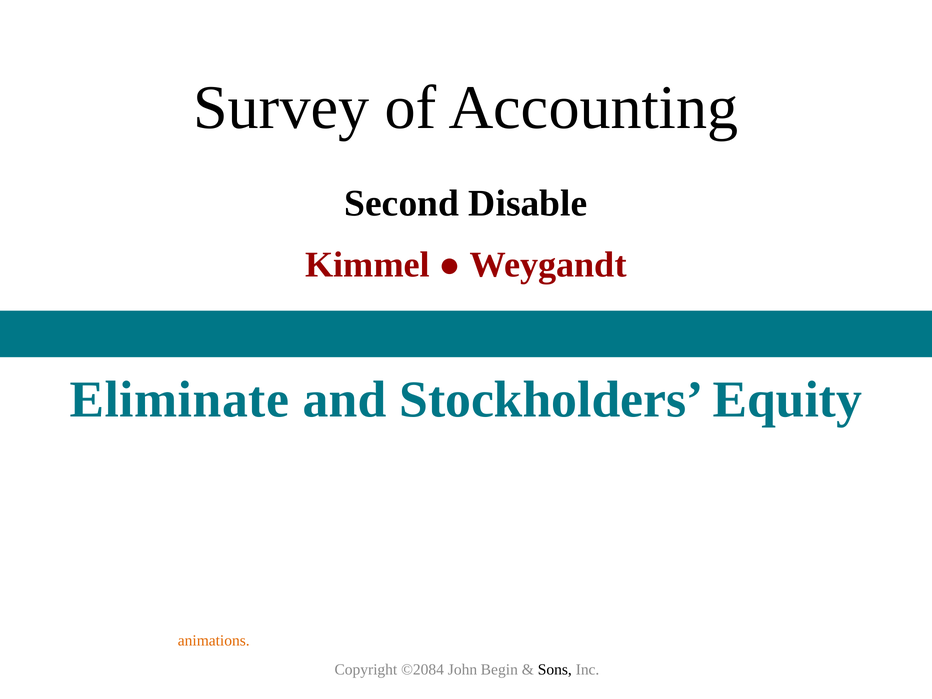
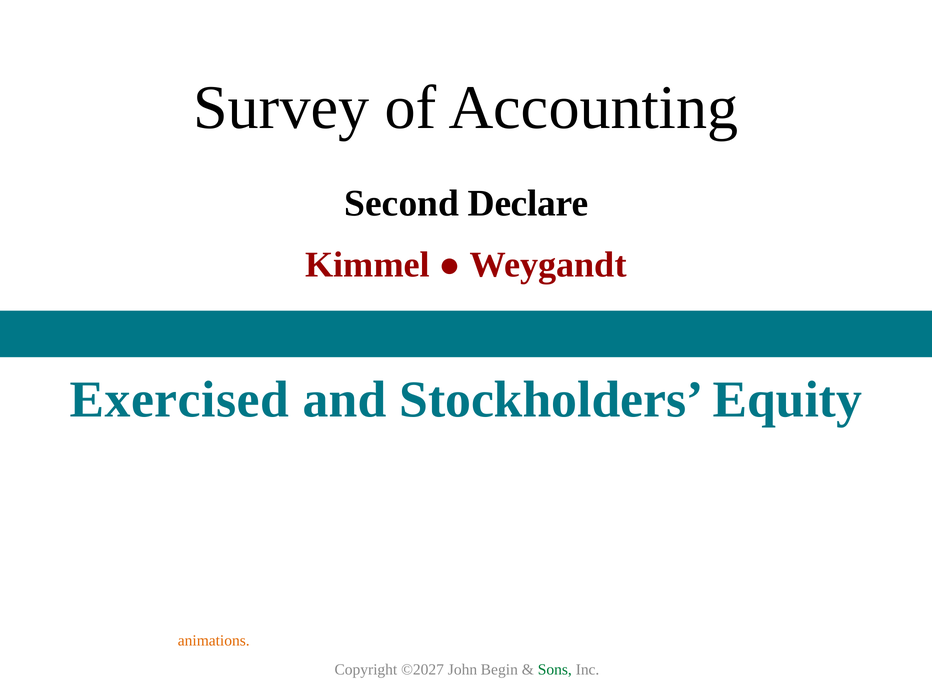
Second Disable: Disable -> Declare (528, 204)
Eliminate: Eliminate -> Exercised (179, 400)
©2084: ©2084 -> ©2027 (423, 669)
Sons colour: black -> green (555, 669)
